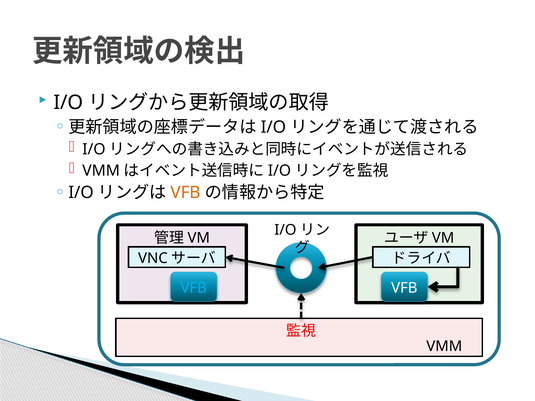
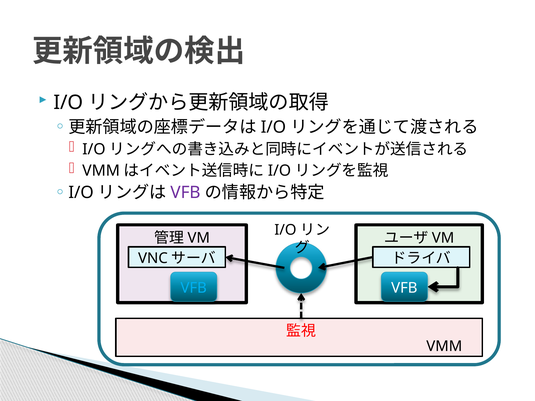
VFB colour: orange -> purple (186, 193)
